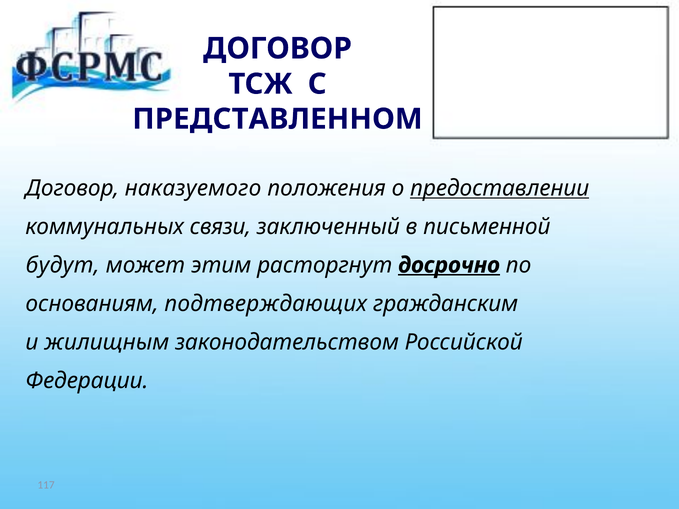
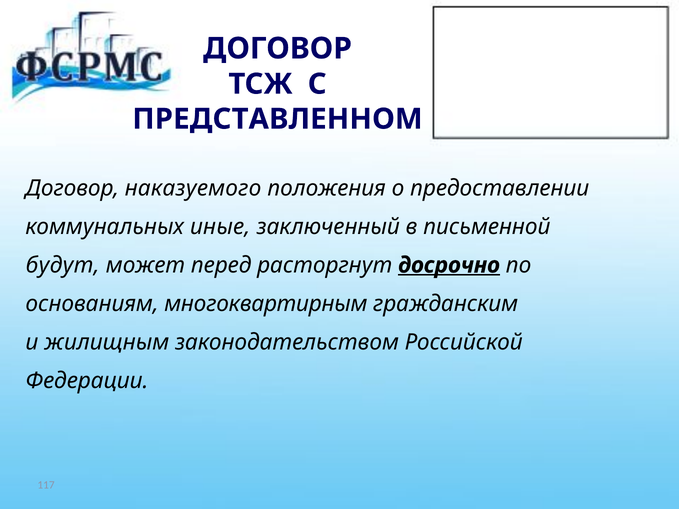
предоставлении underline: present -> none (500, 188)
связи: связи -> иные (220, 227)
этим: этим -> перед (221, 265)
подтверждающих: подтверждающих -> многоквартирным (266, 304)
